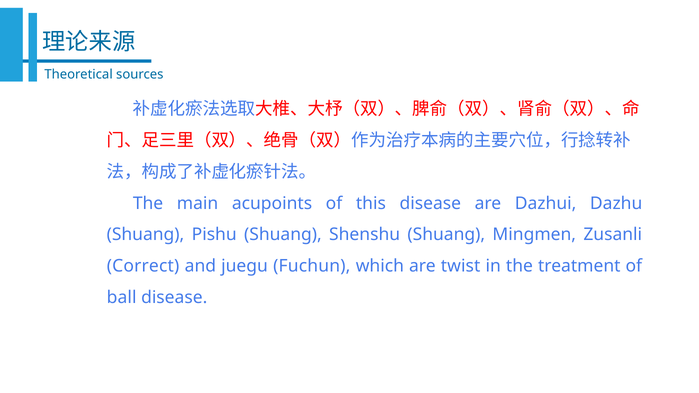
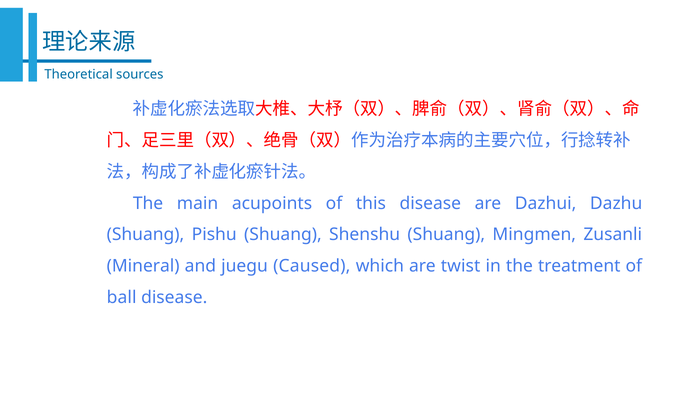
Correct: Correct -> Mineral (143, 266)
Fuchun: Fuchun -> Caused (312, 266)
